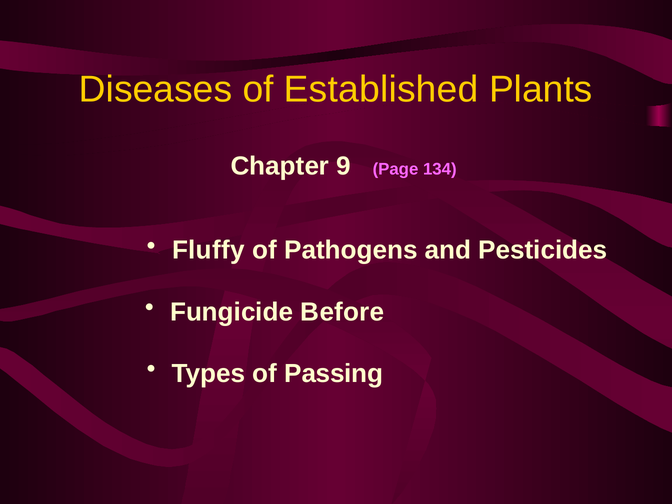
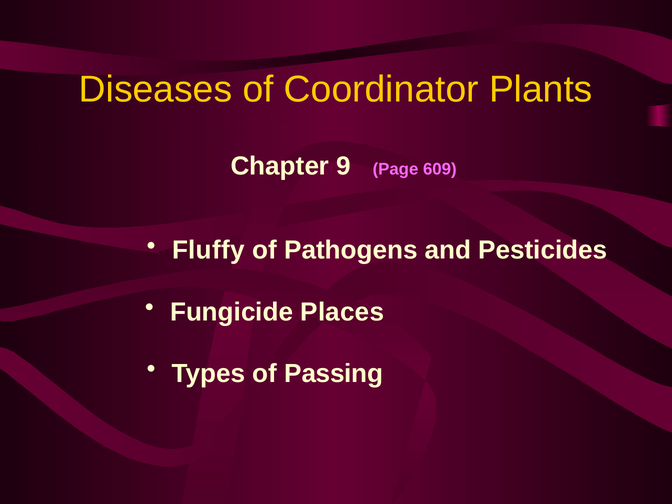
Established: Established -> Coordinator (381, 89)
134: 134 -> 609 (440, 169)
Before: Before -> Places (342, 312)
